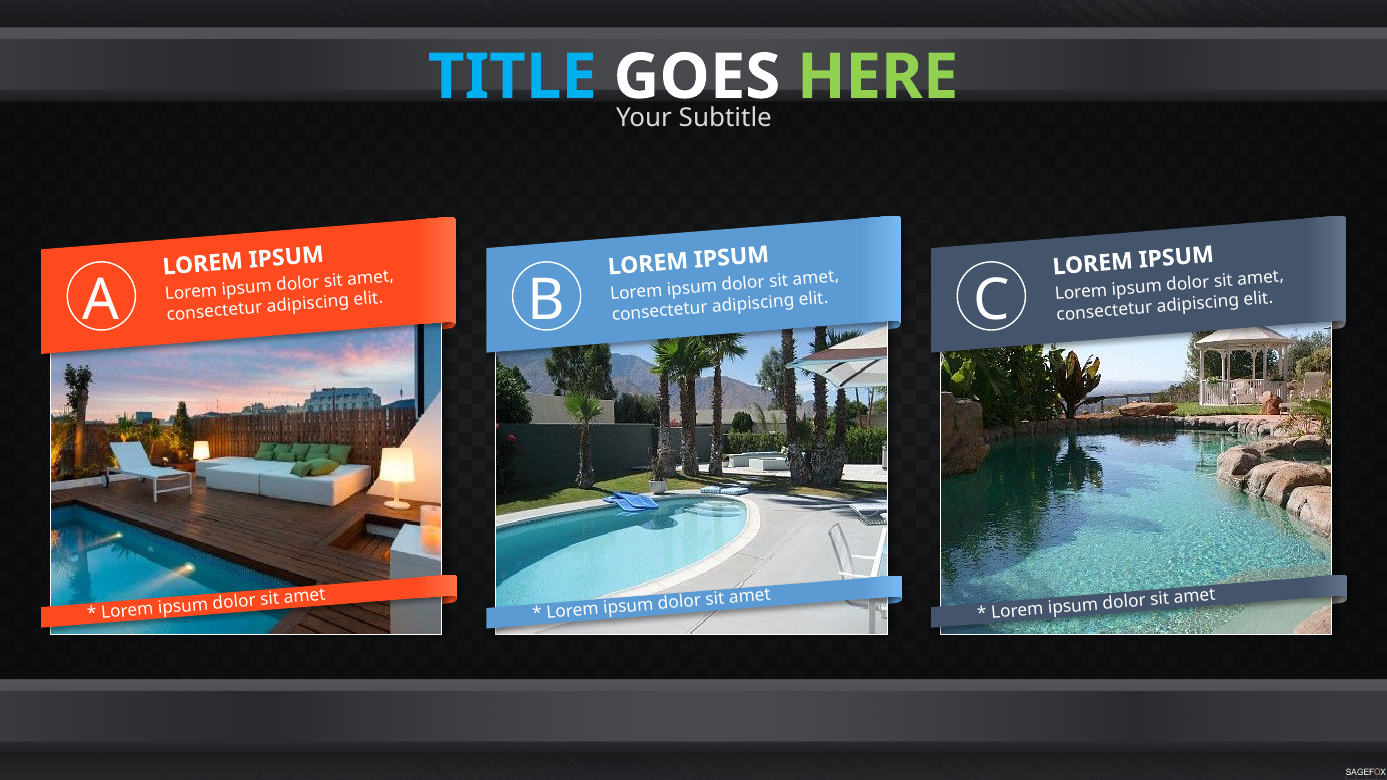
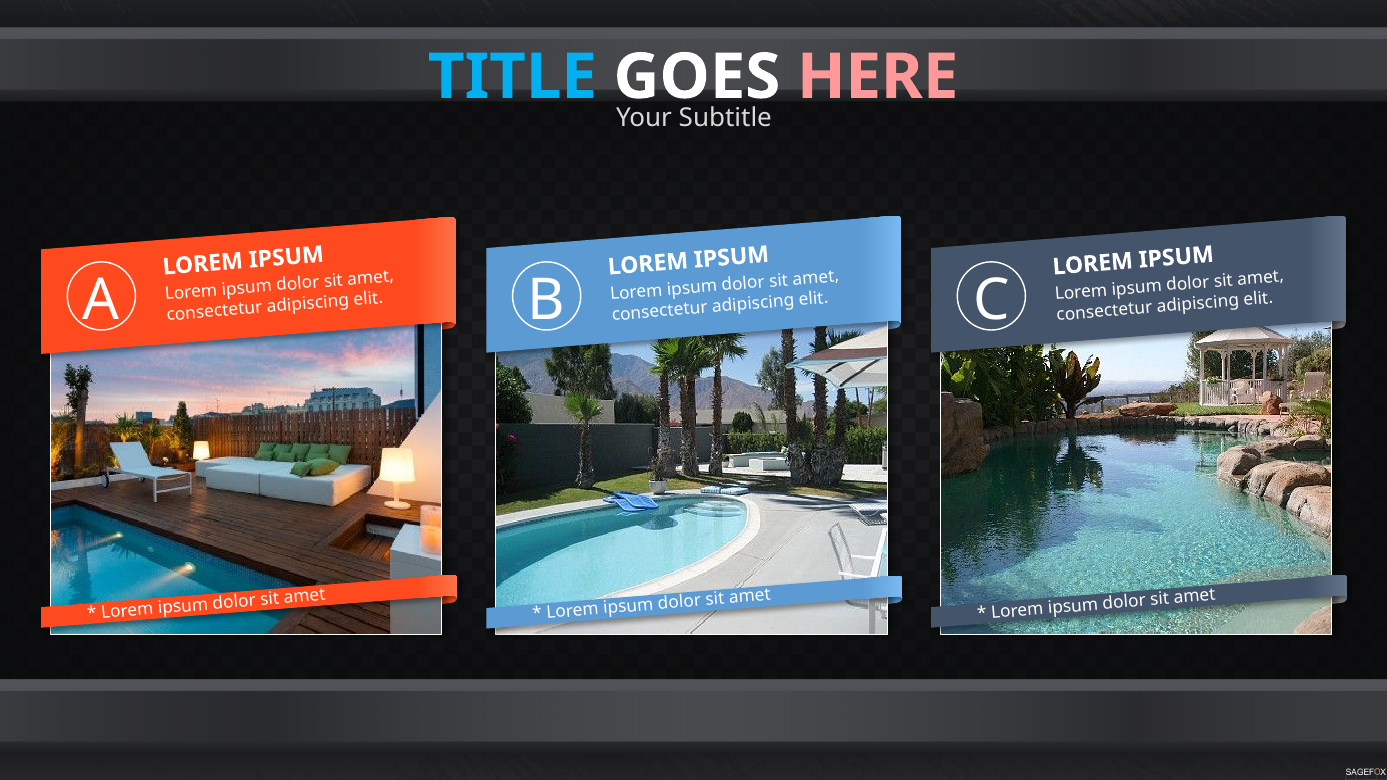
HERE colour: light green -> pink (878, 77)
